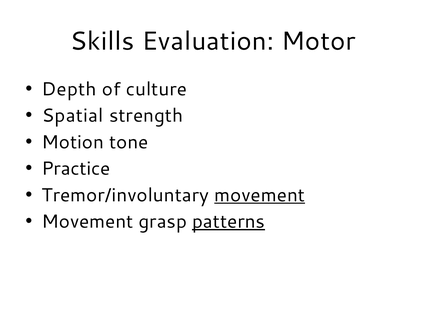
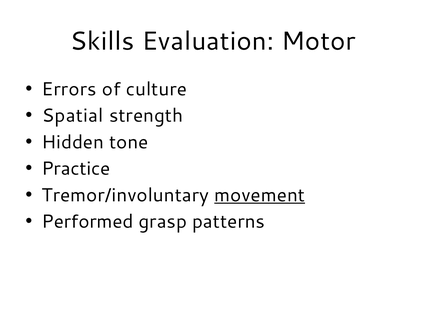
Depth: Depth -> Errors (69, 89)
Motion: Motion -> Hidden (73, 142)
Movement: Movement -> Performed (87, 222)
patterns underline: present -> none (229, 222)
